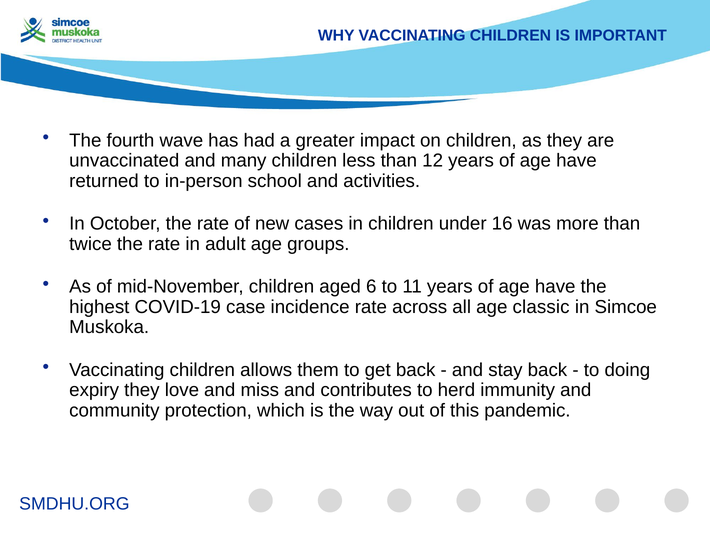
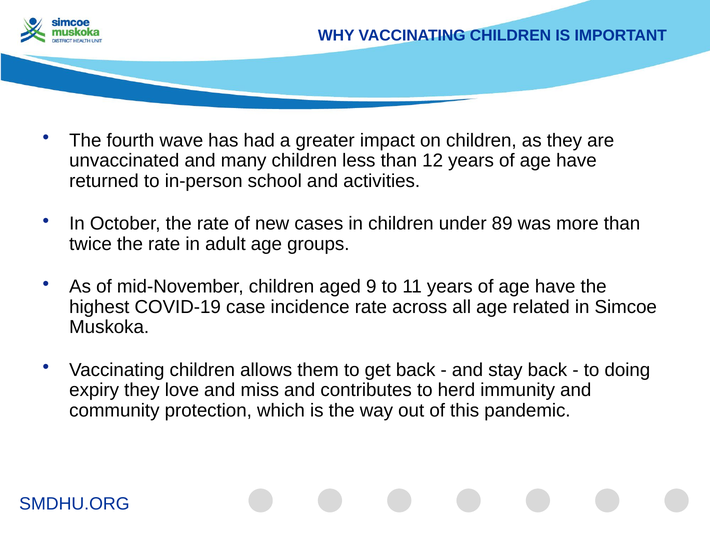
16: 16 -> 89 (502, 224)
6: 6 -> 9 (371, 286)
classic: classic -> related (541, 307)
